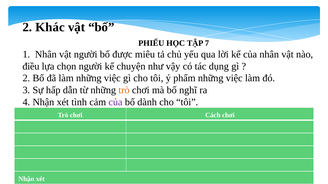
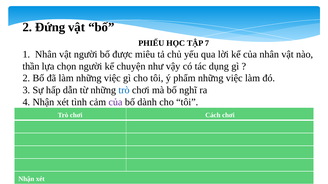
Khác: Khác -> Đứng (50, 27)
điều: điều -> thần (31, 66)
trò colour: orange -> blue (124, 90)
